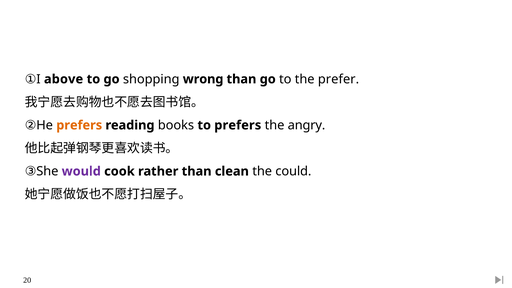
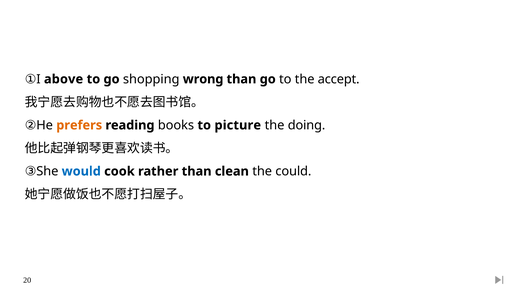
prefer: prefer -> accept (339, 79)
to prefers: prefers -> picture (238, 125)
angry: angry -> doing (307, 125)
would colour: purple -> blue (81, 171)
